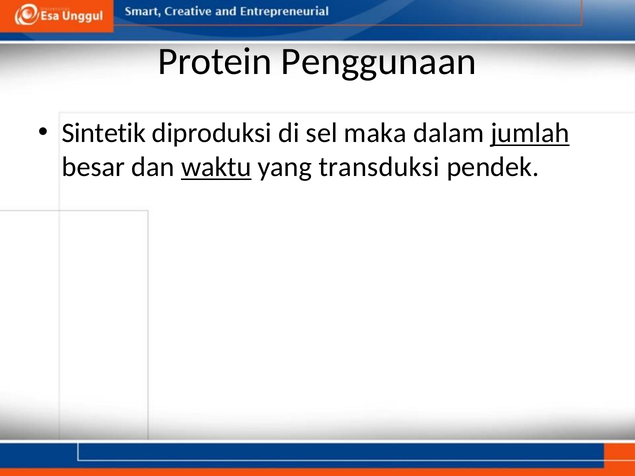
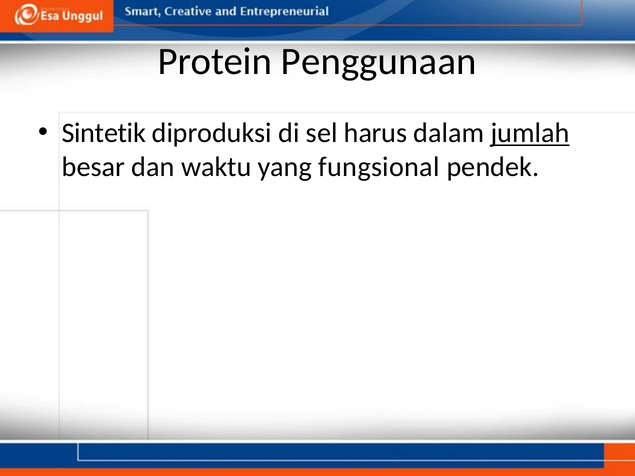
maka: maka -> harus (375, 133)
waktu underline: present -> none (216, 167)
transduksi: transduksi -> fungsional (379, 167)
